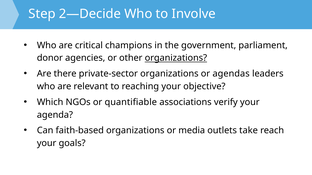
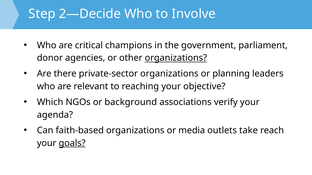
agendas: agendas -> planning (231, 74)
quantifiable: quantifiable -> background (131, 102)
goals underline: none -> present (72, 144)
